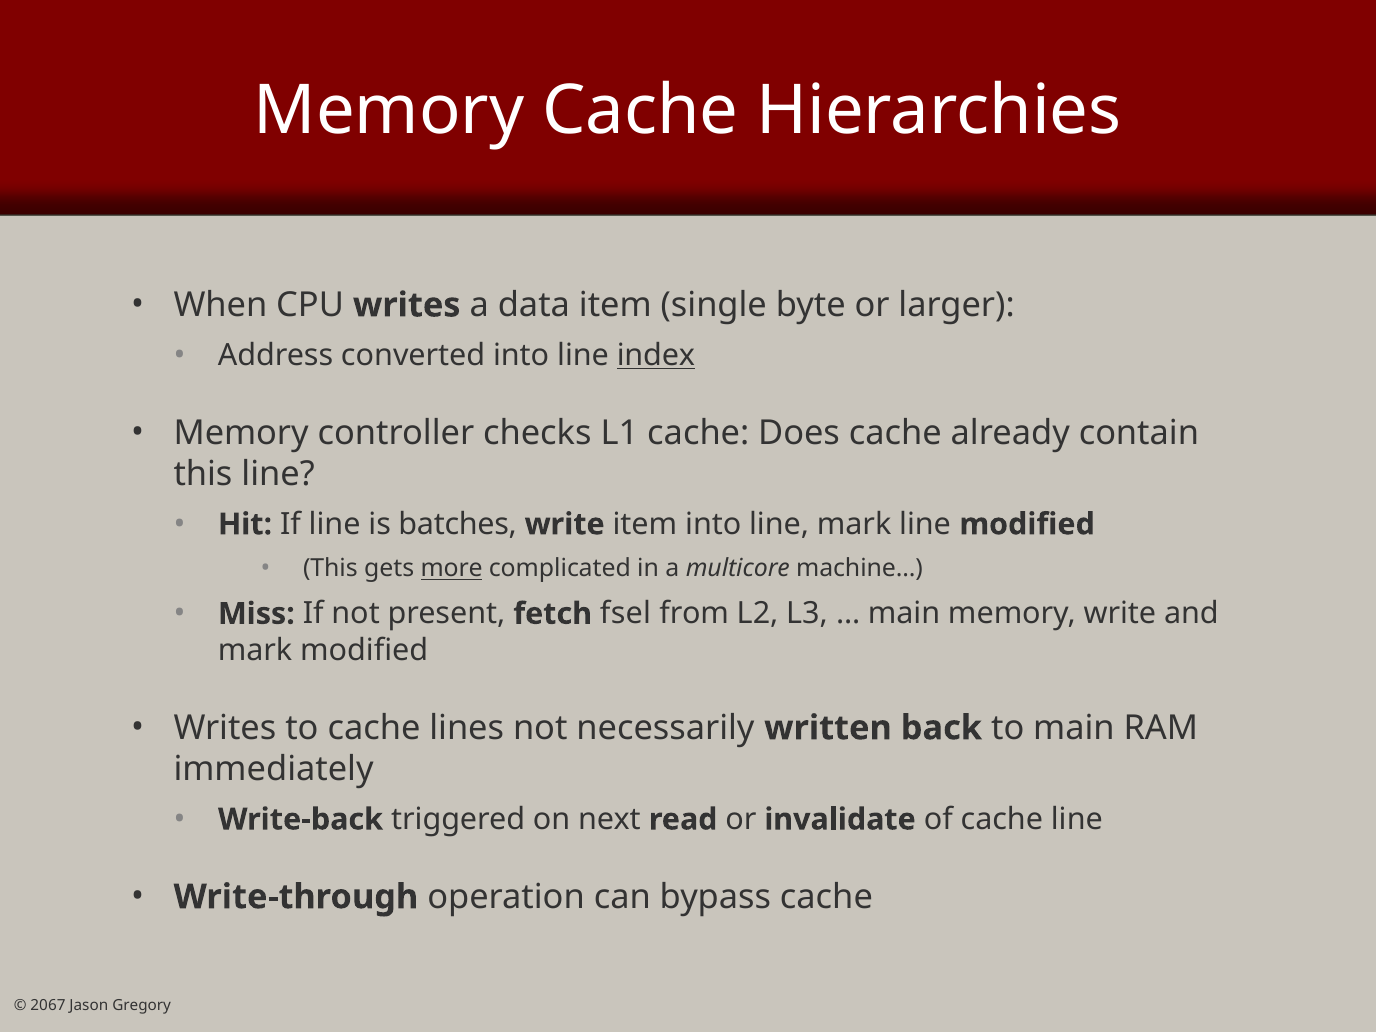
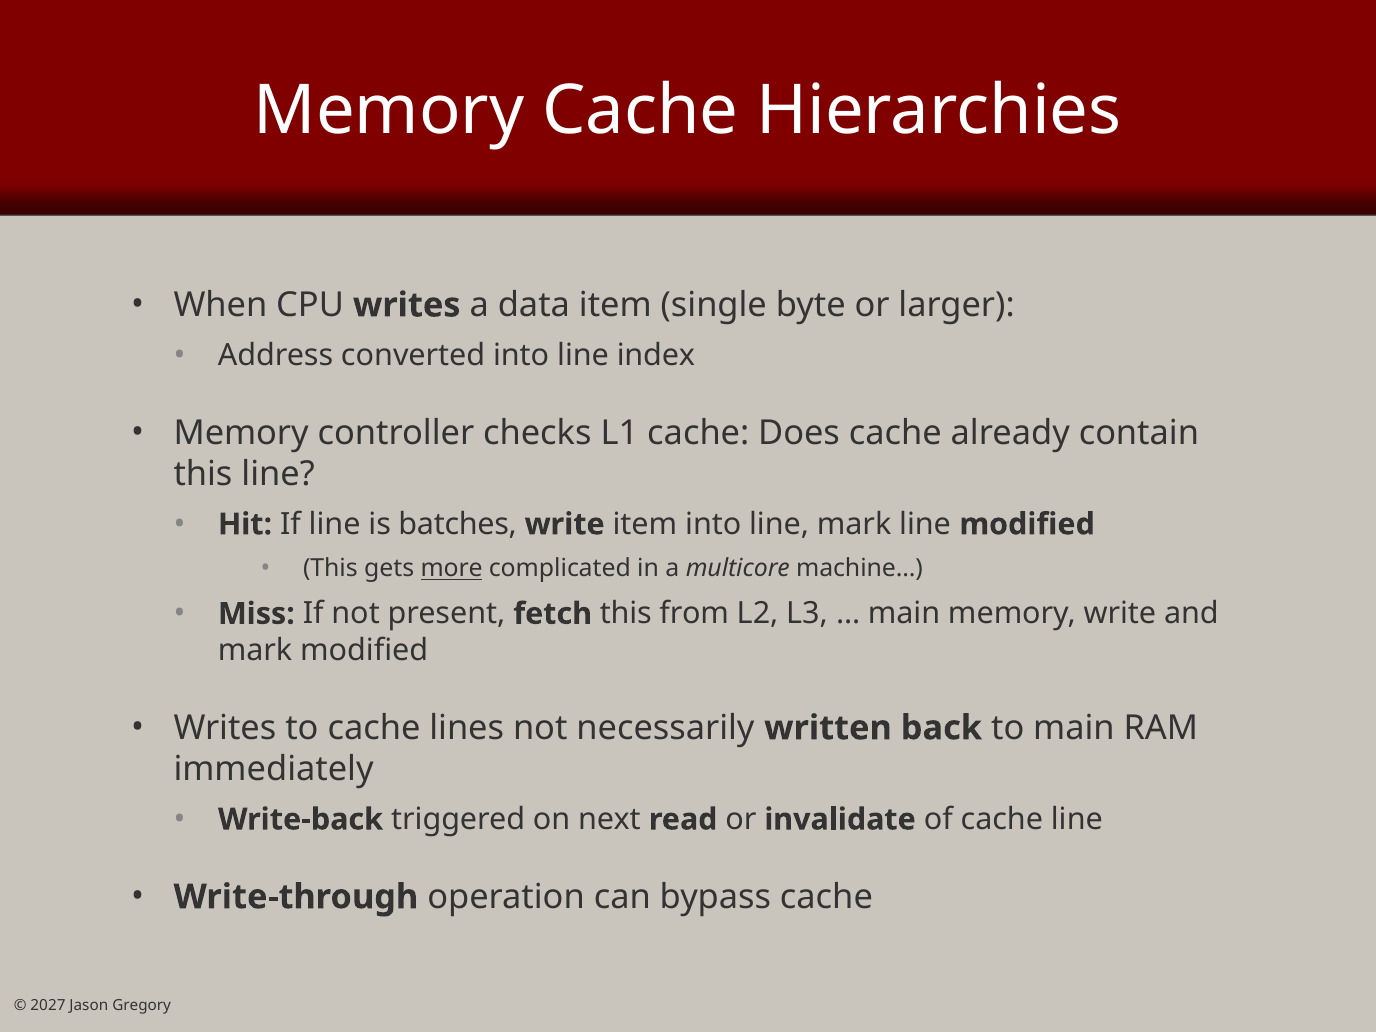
index underline: present -> none (656, 355)
fetch fsel: fsel -> this (626, 614)
2067: 2067 -> 2027 (48, 1005)
